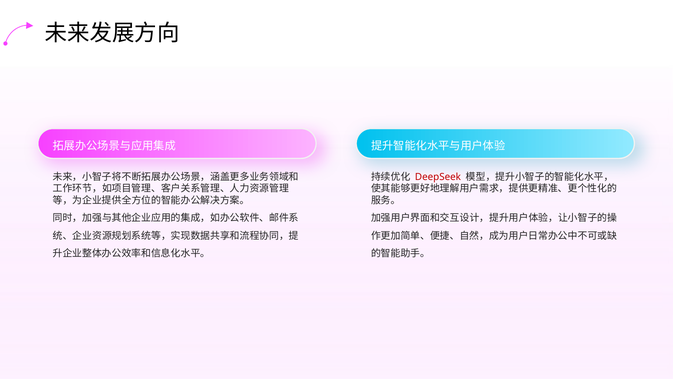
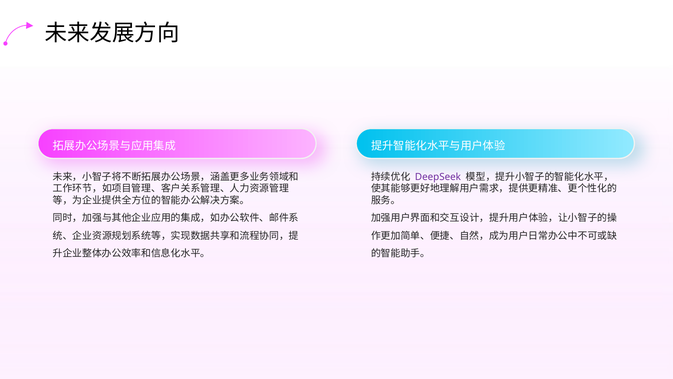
DeepSeek colour: red -> purple (438, 177)
